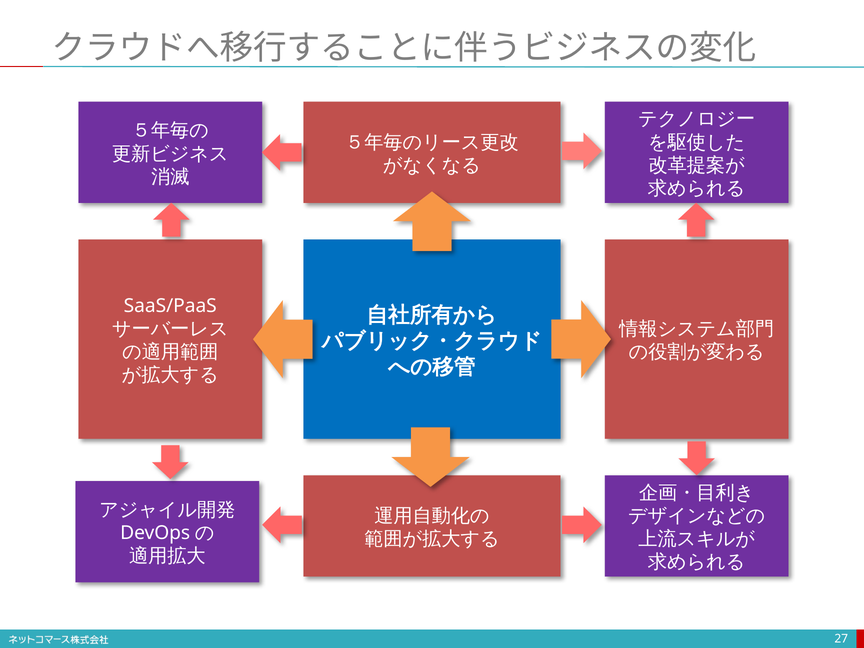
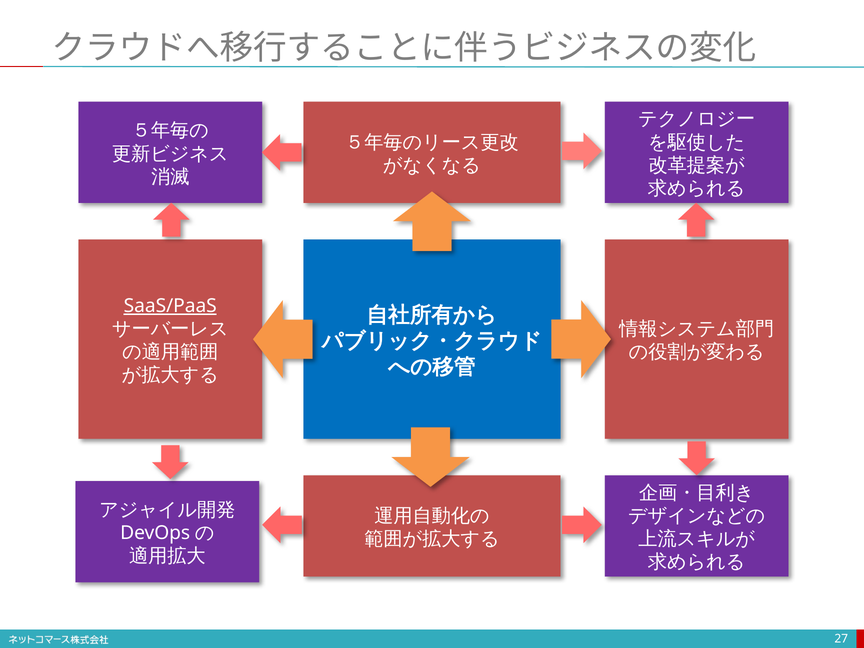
SaaS/PaaS underline: none -> present (170, 306)
